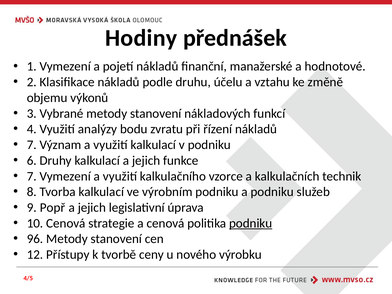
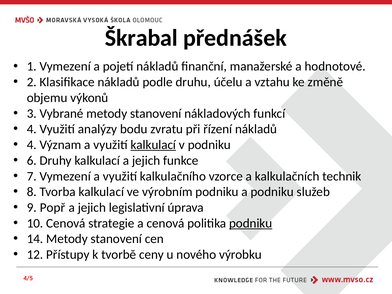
Hodiny: Hodiny -> Škrabal (141, 38)
7: 7 -> 4 (32, 145)
kalkulací underline: none -> present (153, 145)
96: 96 -> 14 (35, 239)
